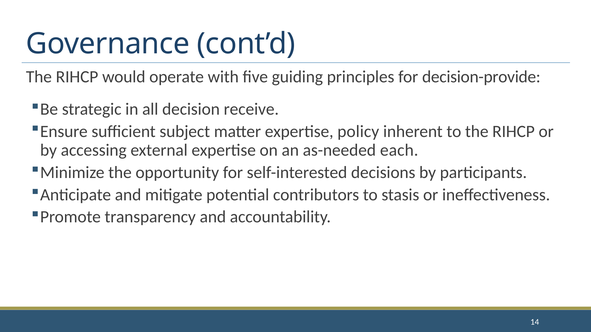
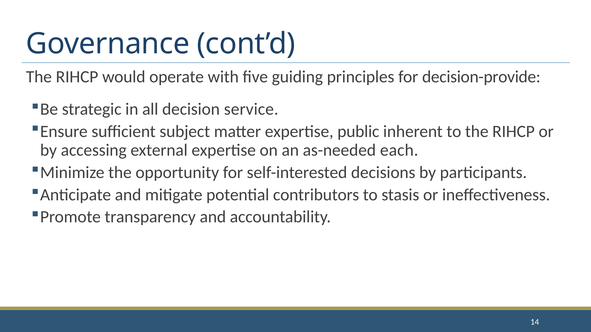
receive: receive -> service (251, 109)
policy: policy -> public (358, 132)
